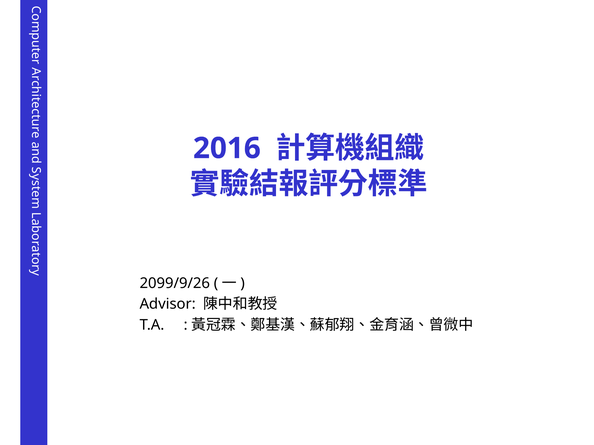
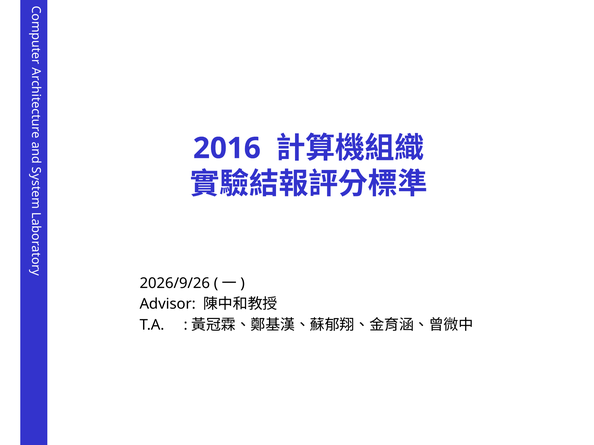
2099/9/26: 2099/9/26 -> 2026/9/26 (175, 284)
